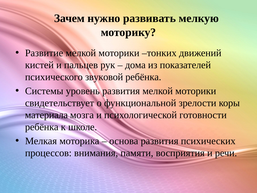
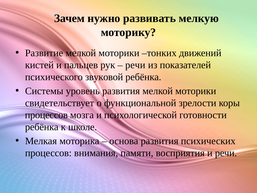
дома: дома -> речи (135, 65)
материала: материала -> процессов (46, 115)
